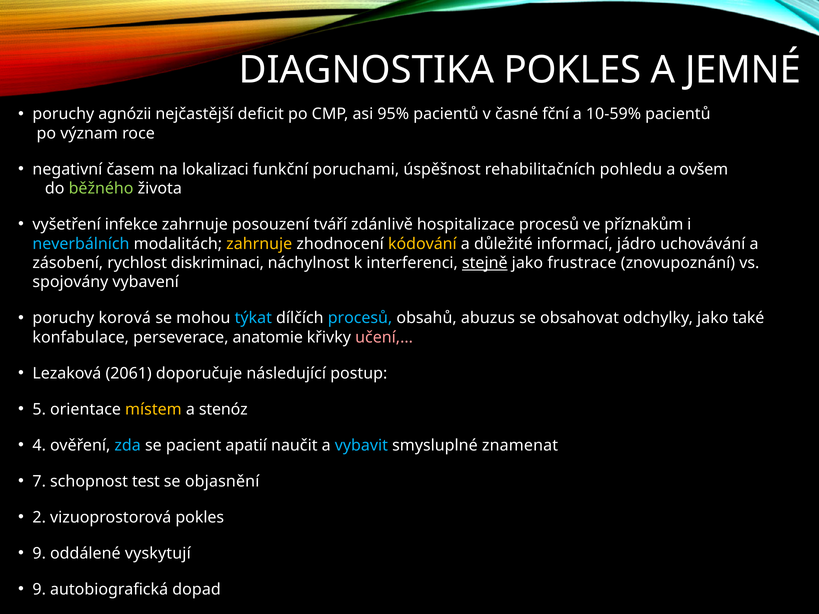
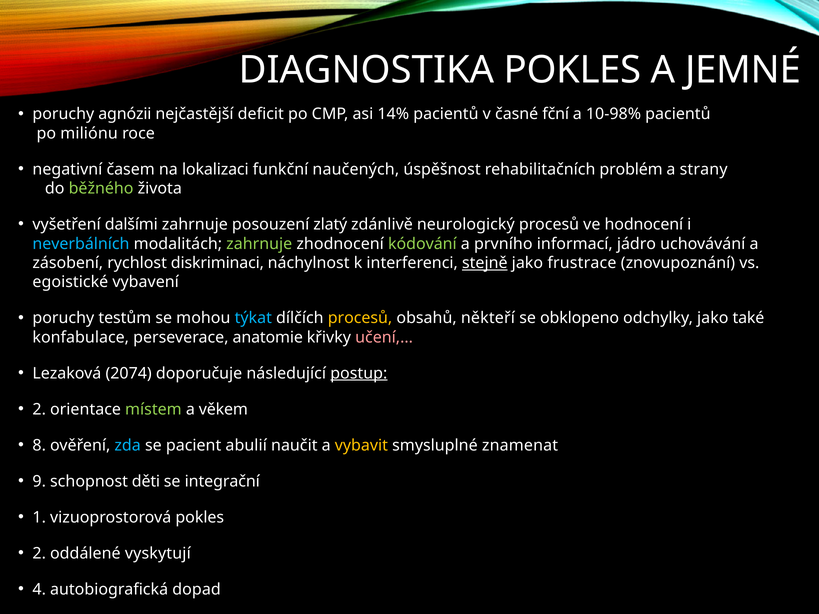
95%: 95% -> 14% (393, 114)
10-59%: 10-59% -> 10-98% (614, 114)
význam: význam -> miliónu (89, 133)
poruchami: poruchami -> naučených (356, 169)
pohledu: pohledu -> problém (631, 169)
ovšem: ovšem -> strany (704, 169)
infekce: infekce -> dalšími (131, 225)
tváří: tváří -> zlatý (330, 225)
hospitalizace: hospitalizace -> neurologický (466, 225)
příznakům: příznakům -> hodnocení (644, 225)
zahrnuje colour: yellow -> light green (259, 244)
kódování colour: yellow -> light green (422, 244)
důležité: důležité -> prvního (503, 244)
spojovány: spojovány -> egoistické (70, 282)
korová: korová -> testům (125, 318)
procesů colour: light blue -> yellow (360, 318)
abuzus: abuzus -> někteří (488, 318)
obsahovat: obsahovat -> obklopeno (580, 318)
2061: 2061 -> 2074 (129, 373)
postup underline: none -> present (359, 373)
5: 5 -> 2 (39, 409)
místem colour: yellow -> light green (153, 409)
stenóz: stenóz -> věkem (223, 409)
4: 4 -> 8 (39, 445)
apatií: apatií -> abulií (246, 445)
vybavit colour: light blue -> yellow (361, 445)
7: 7 -> 9 (39, 481)
test: test -> děti (146, 481)
objasnění: objasnění -> integrační (222, 481)
2: 2 -> 1 (39, 517)
9: 9 -> 2 (39, 553)
9: 9 -> 4 (39, 589)
